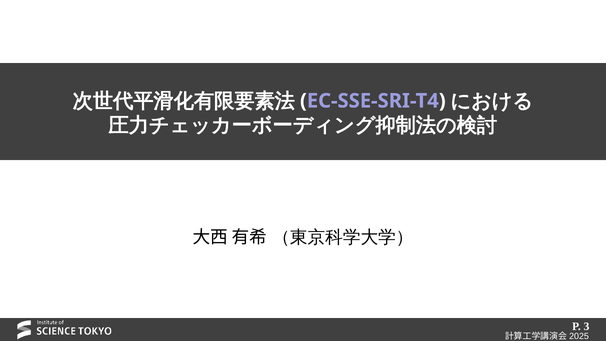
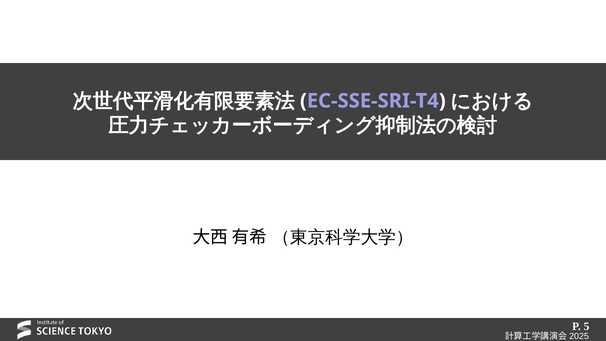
3: 3 -> 5 (586, 326)
